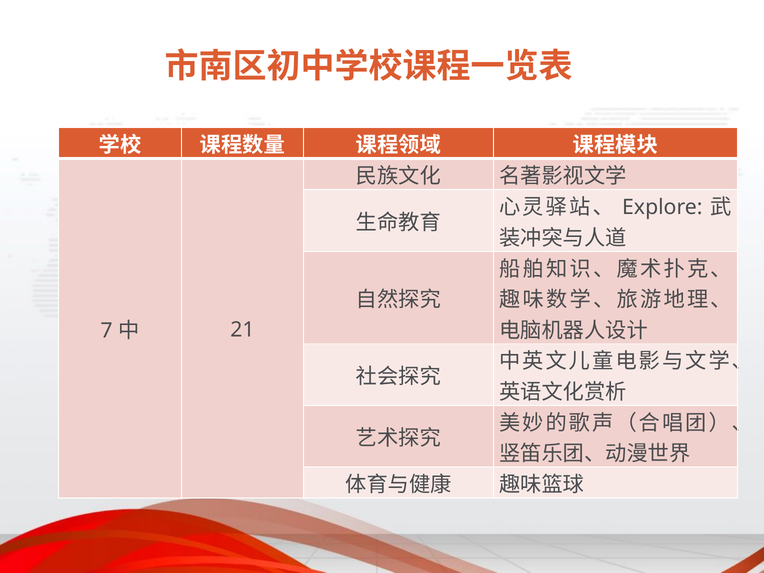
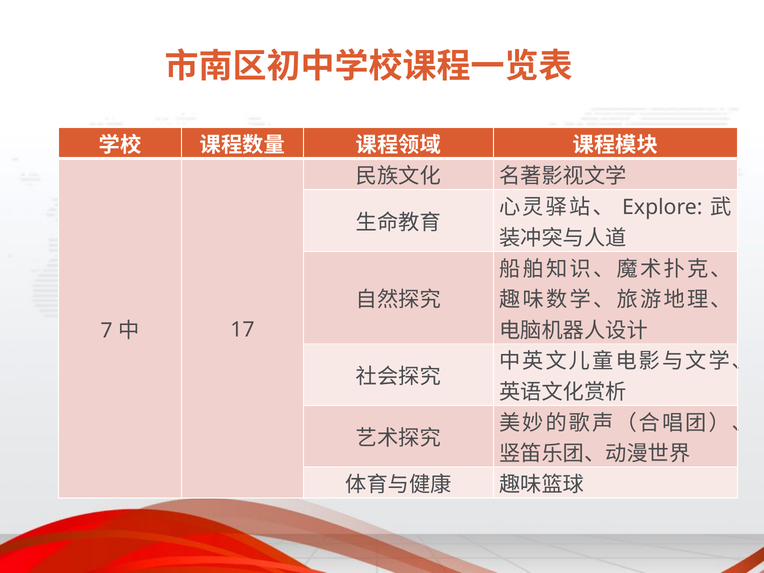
21: 21 -> 17 (242, 330)
